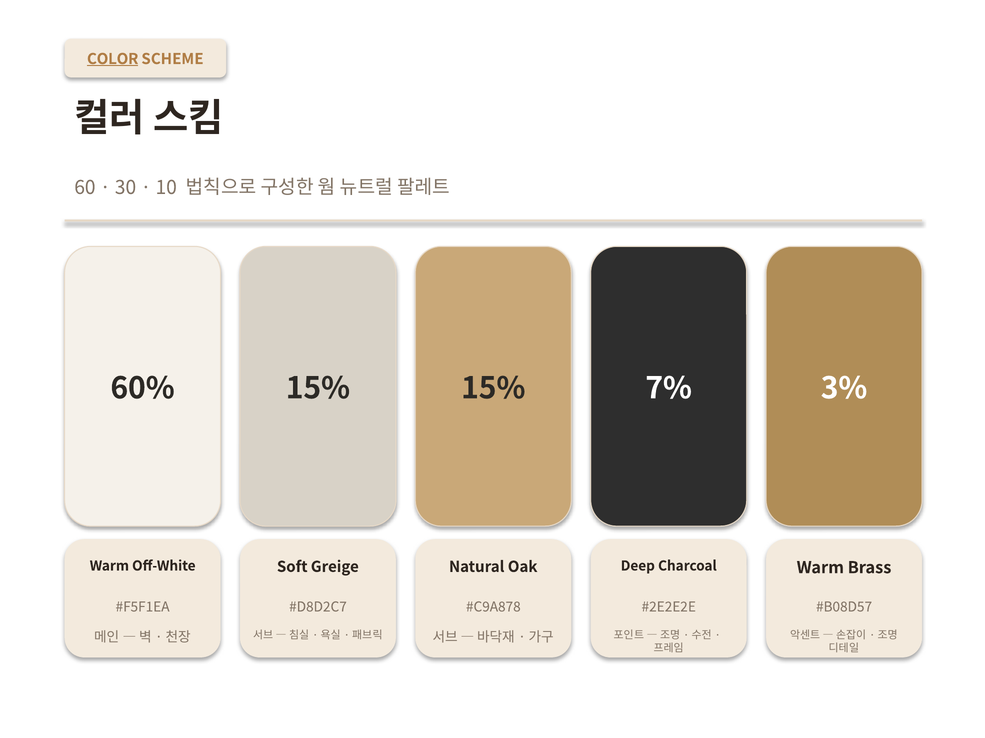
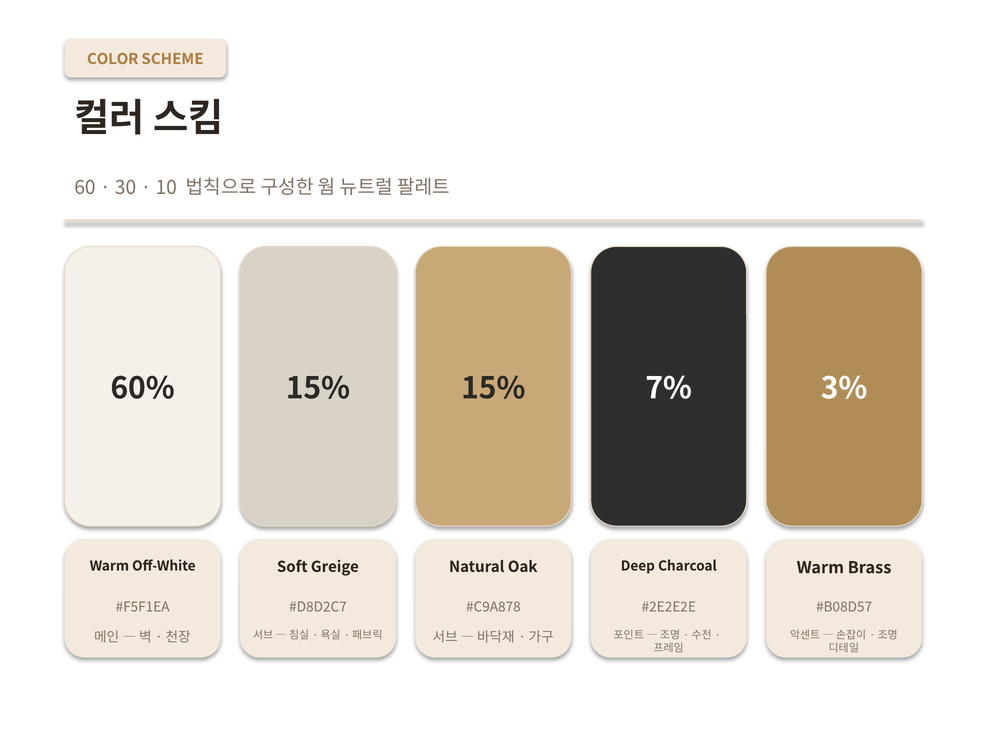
COLOR underline: present -> none (113, 59)
